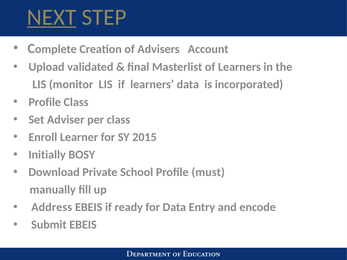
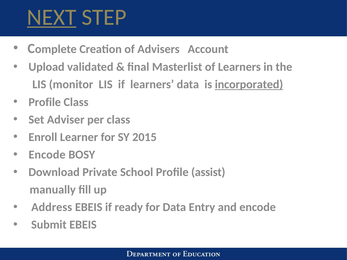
incorporated underline: none -> present (249, 85)
Initially: Initially -> Encode (47, 155)
must: must -> assist (208, 172)
